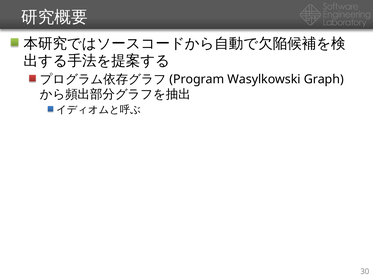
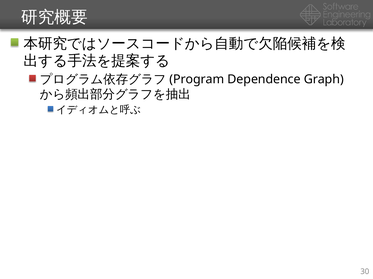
Wasylkowski: Wasylkowski -> Dependence (264, 80)
